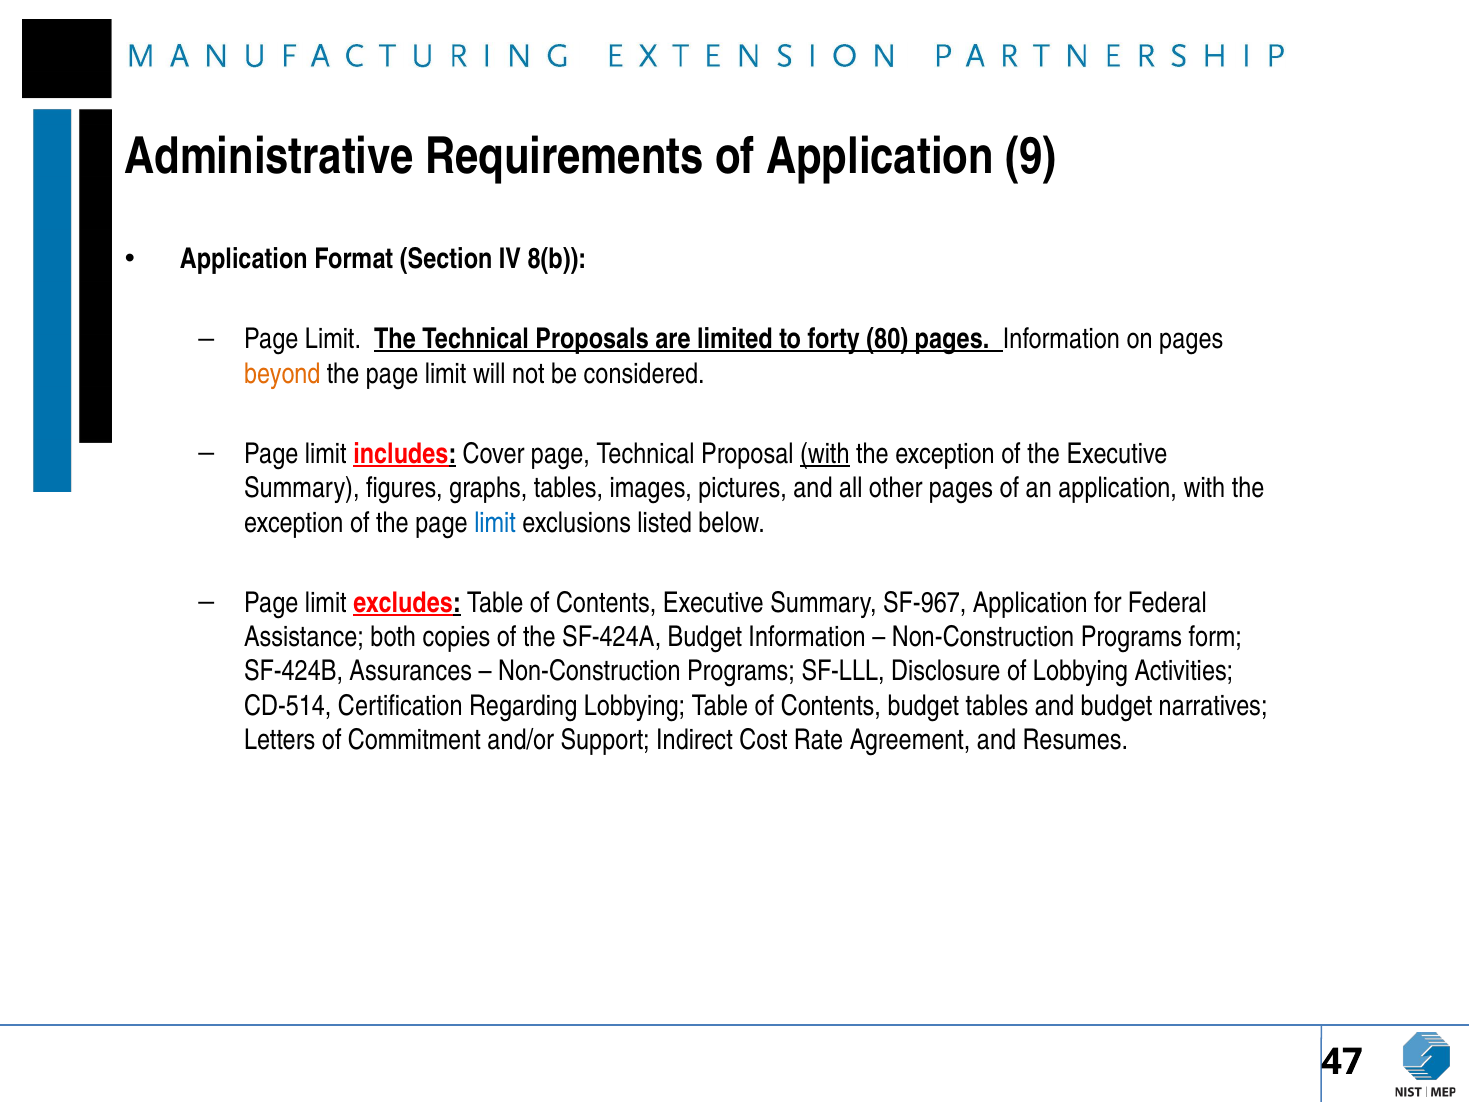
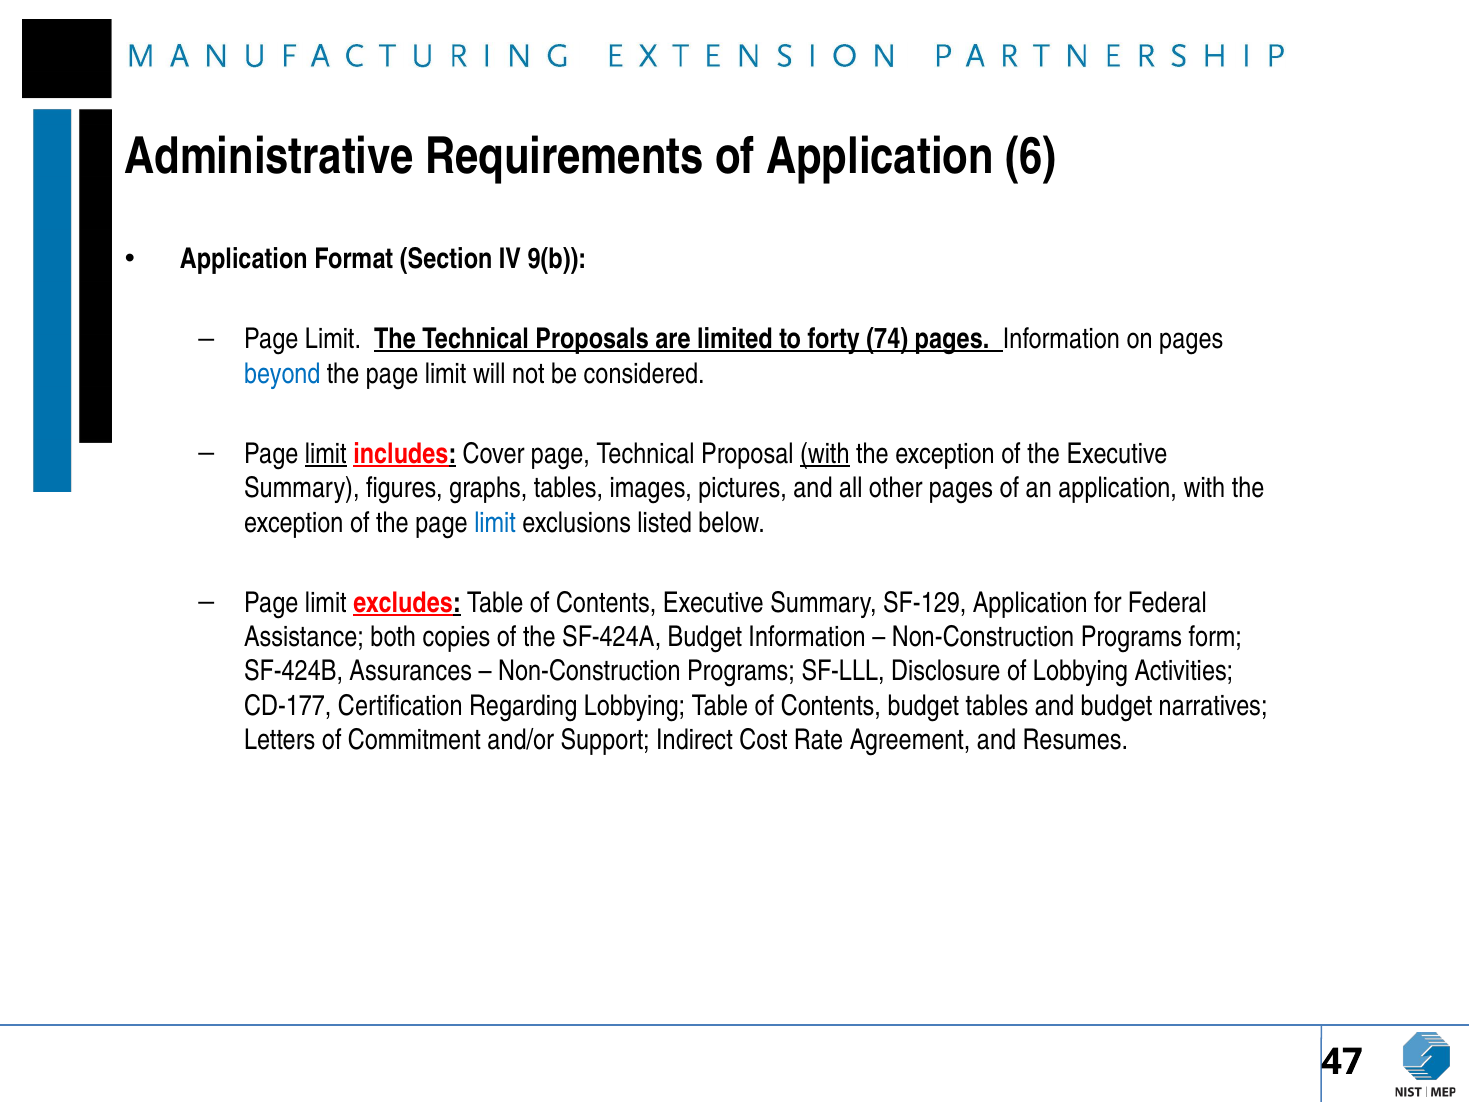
9: 9 -> 6 (1031, 157)
8(b: 8(b -> 9(b (557, 259)
80: 80 -> 74 (887, 339)
beyond colour: orange -> blue (282, 374)
limit underline: none -> present (326, 454)
SF-967: SF-967 -> SF-129 (925, 603)
CD-514: CD-514 -> CD-177 (288, 706)
